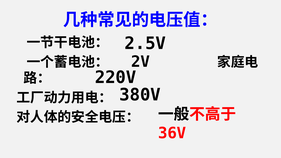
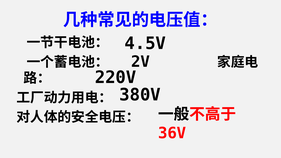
2.5V: 2.5V -> 4.5V (145, 44)
